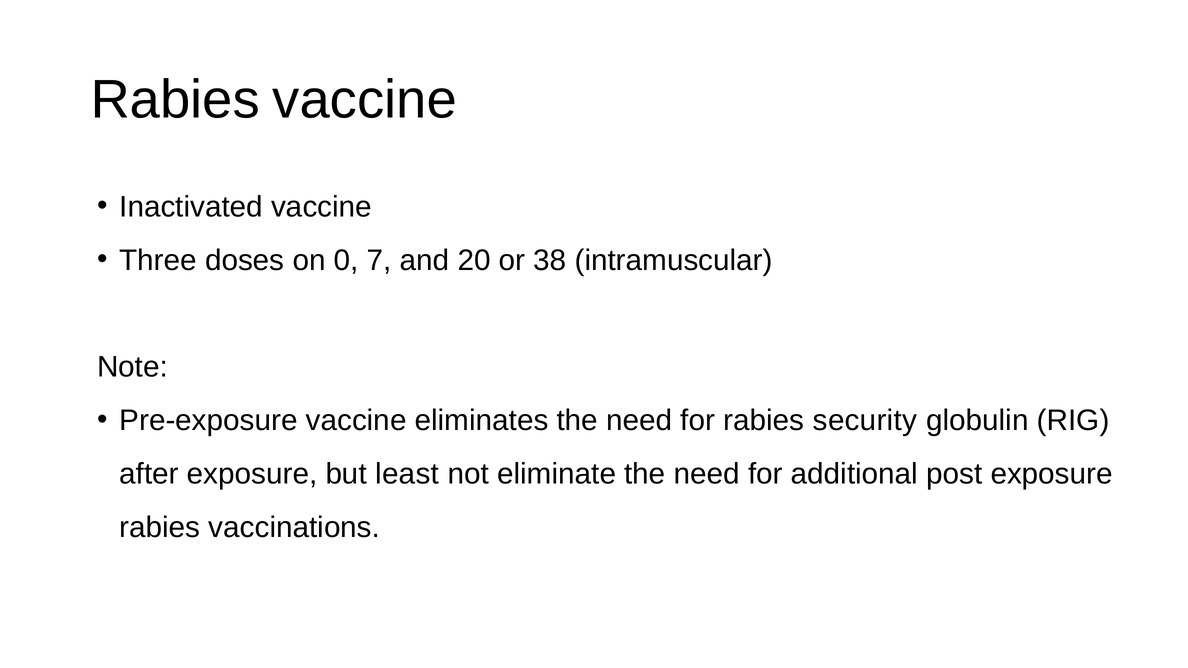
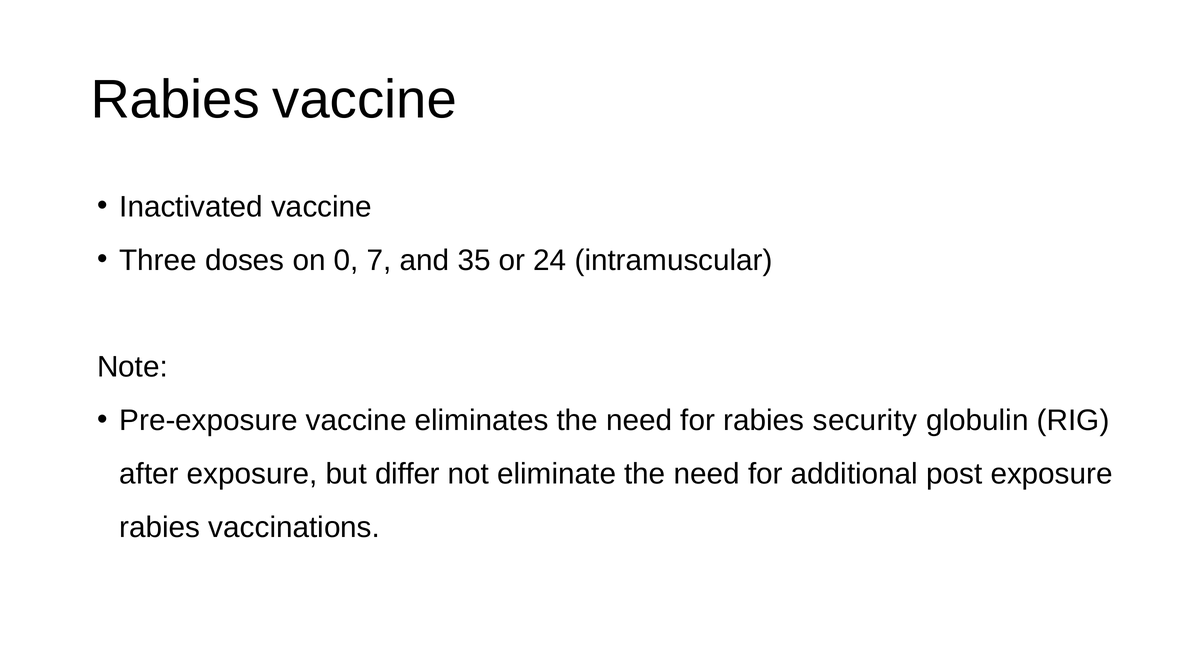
20: 20 -> 35 (474, 260)
38: 38 -> 24 (550, 260)
least: least -> differ (407, 474)
